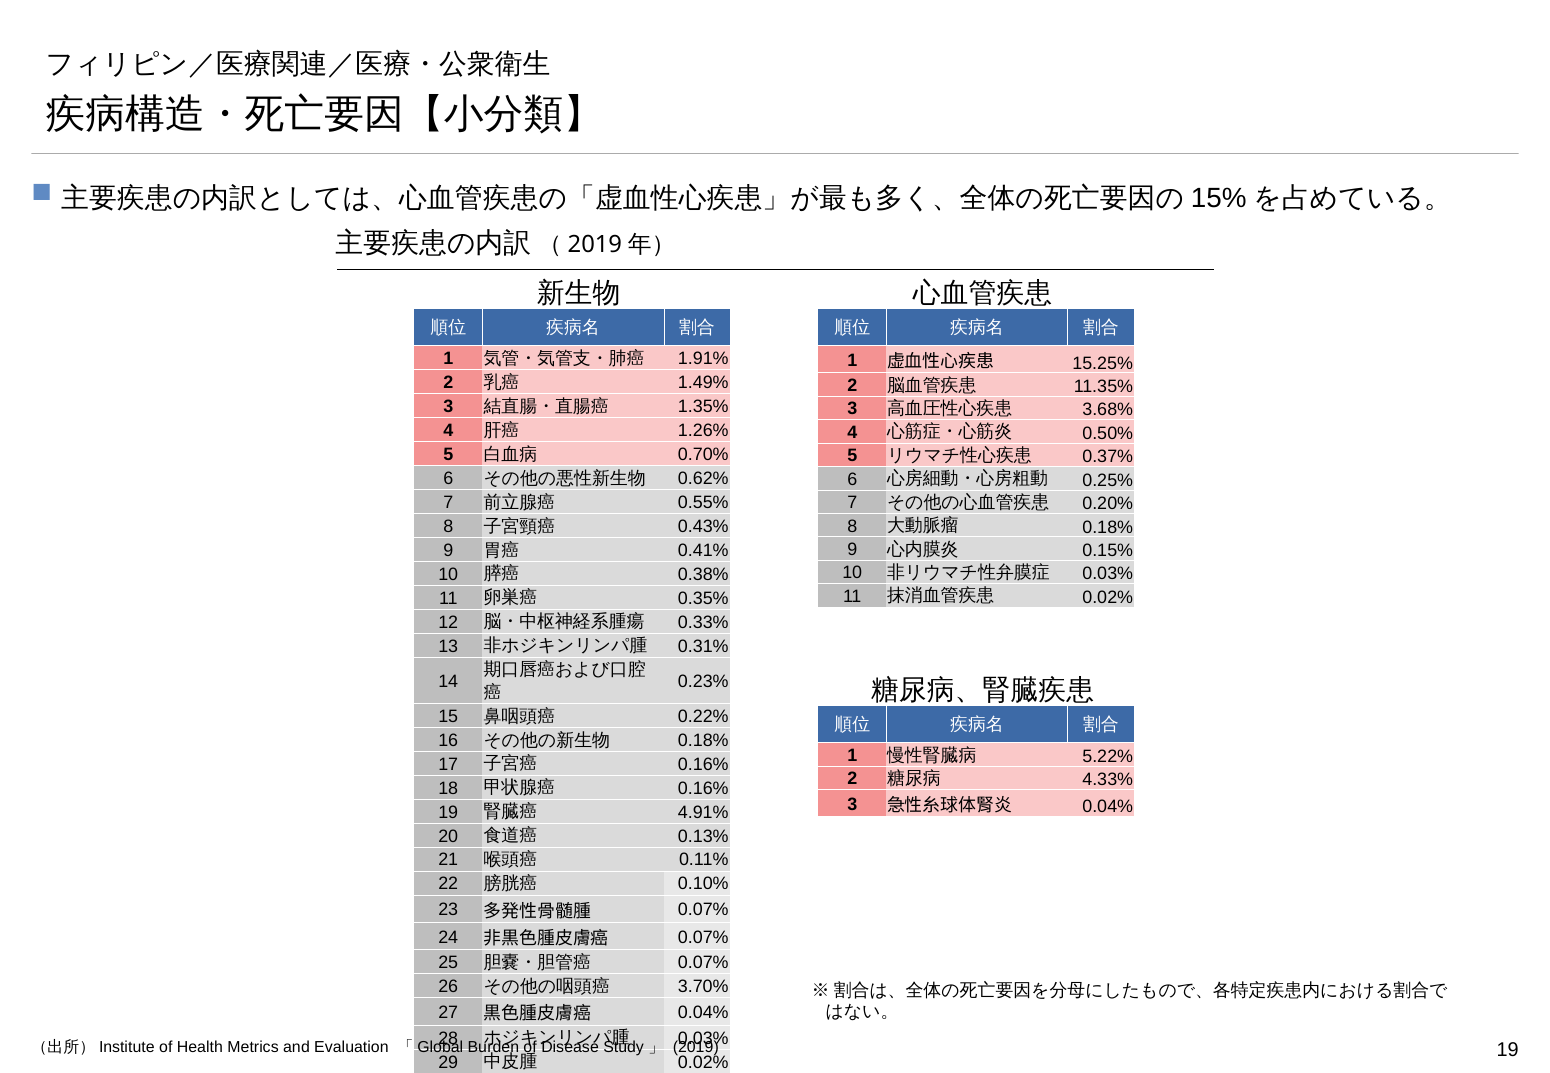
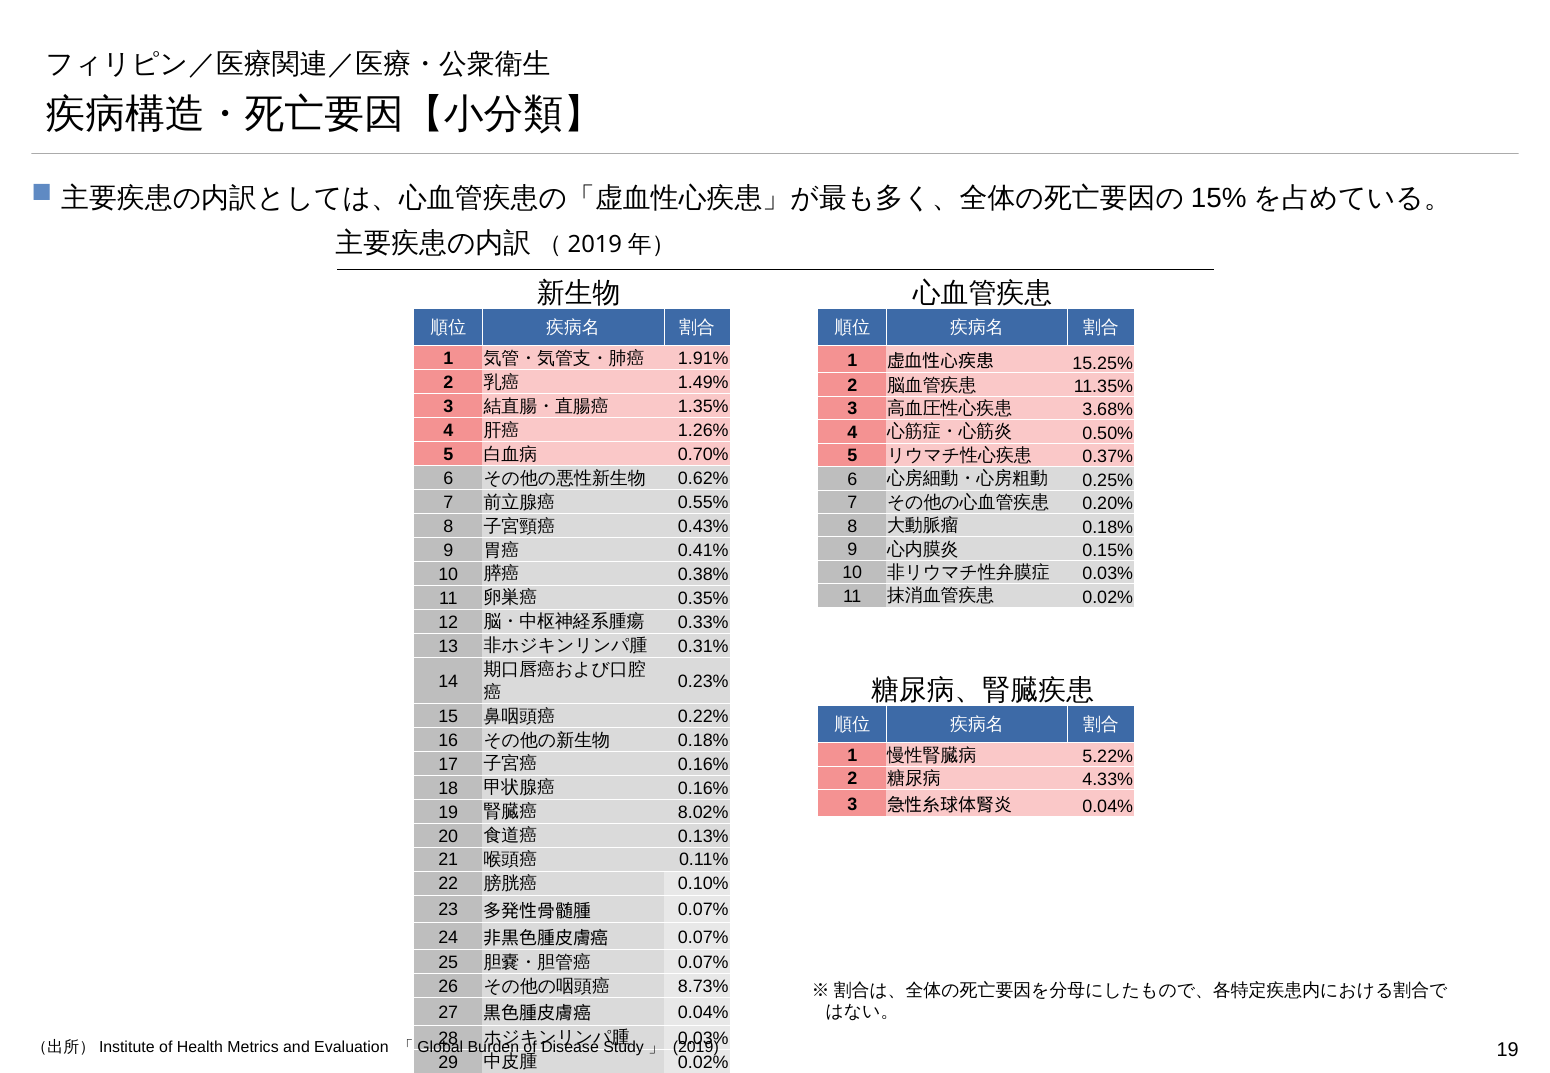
4.91%: 4.91% -> 8.02% (703, 812)
3.70%: 3.70% -> 8.73% (703, 987)
